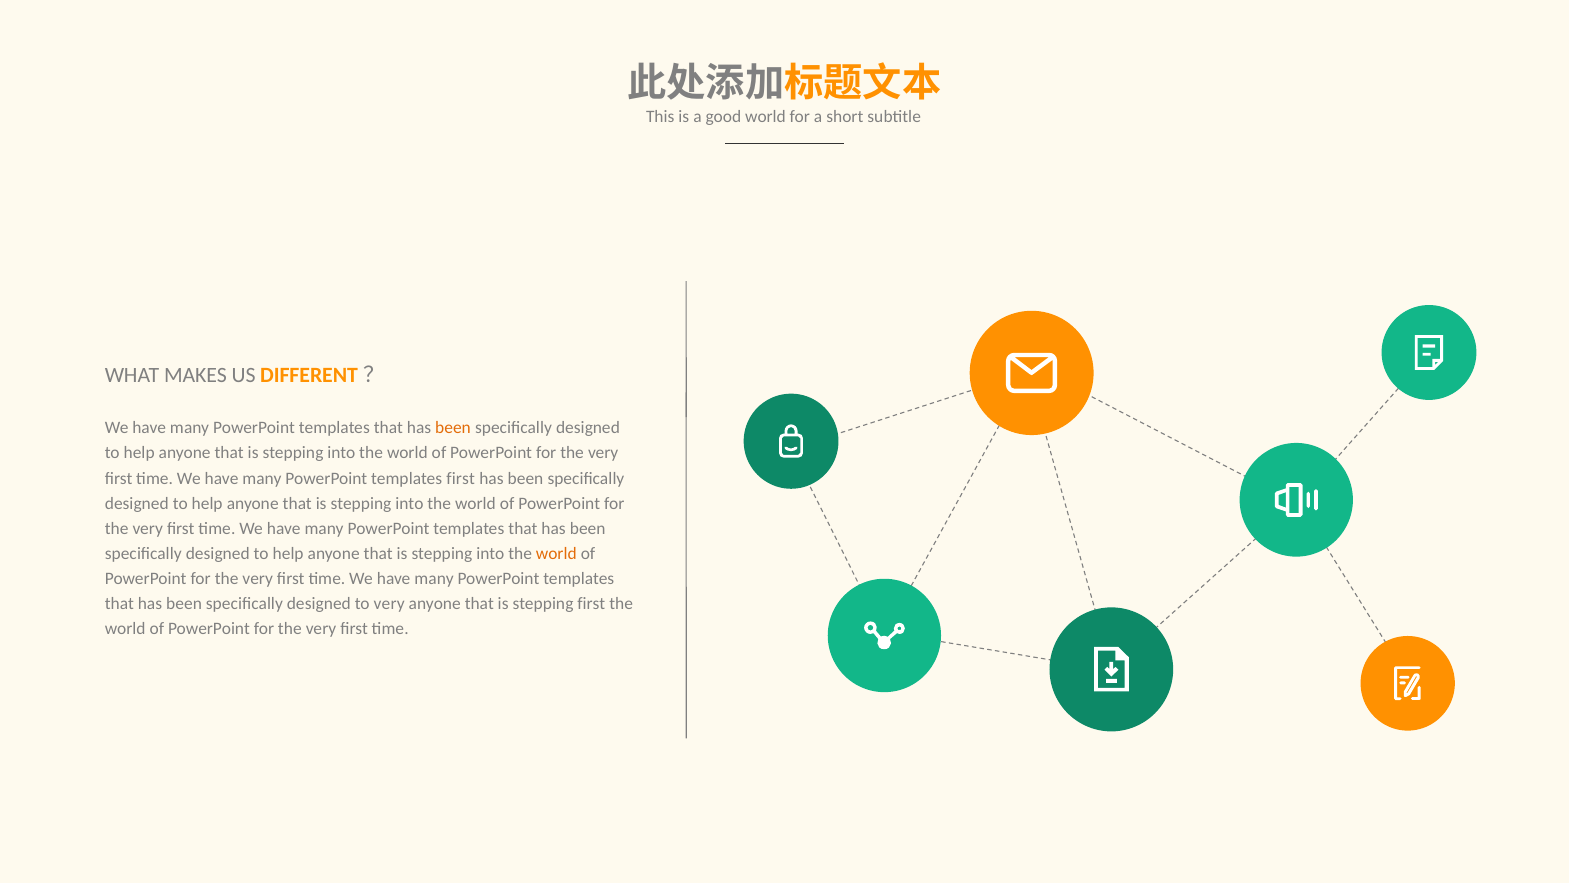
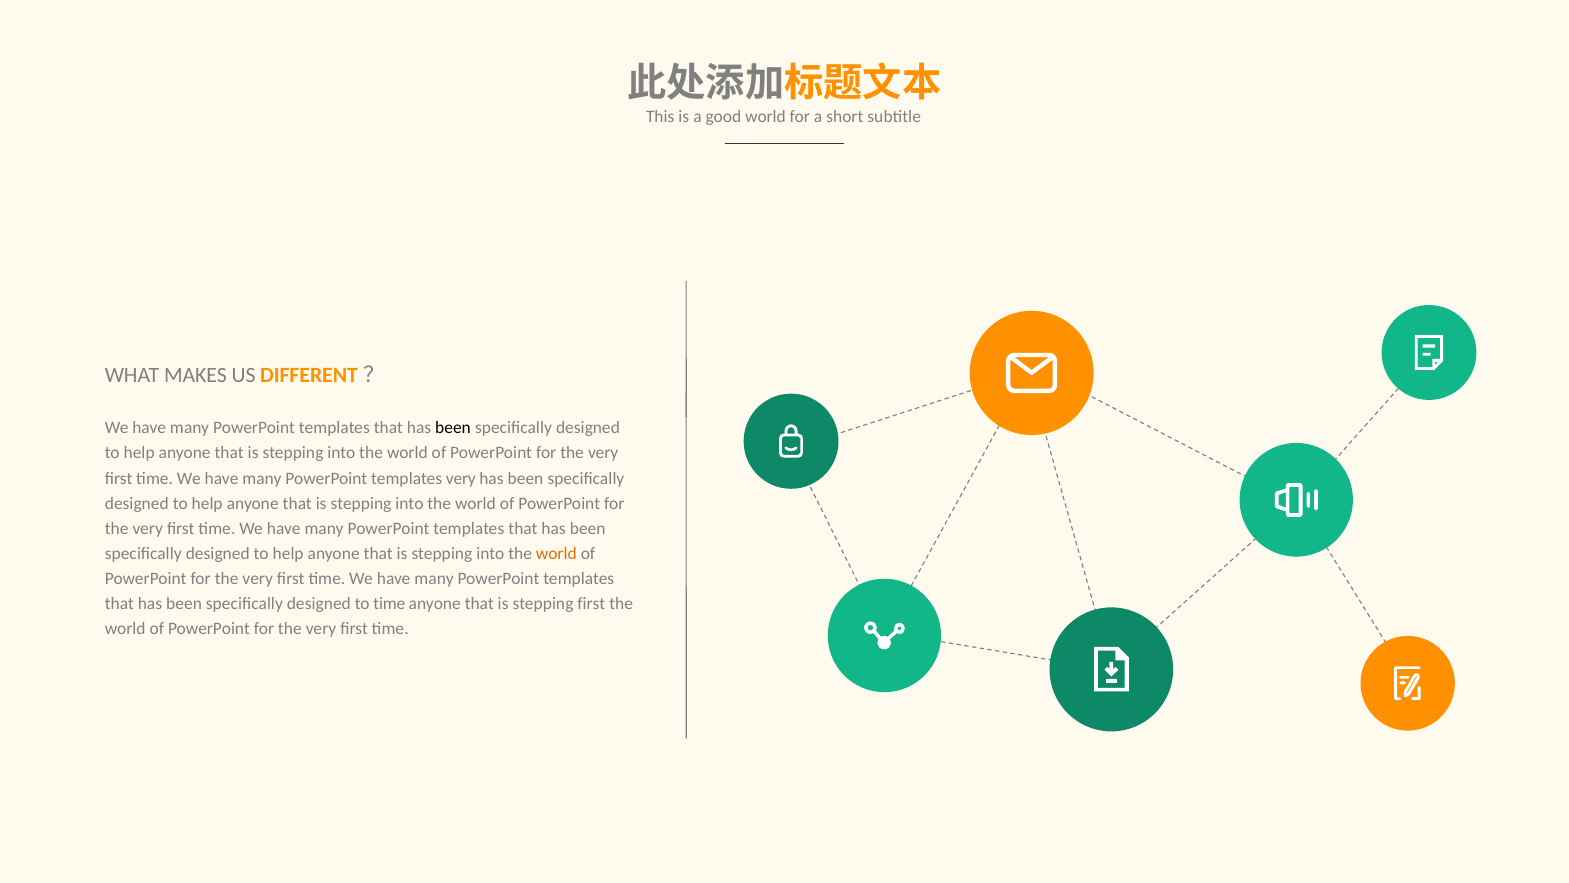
been colour: orange -> black (453, 428)
templates first: first -> very (461, 478)
to very: very -> time (389, 603)
